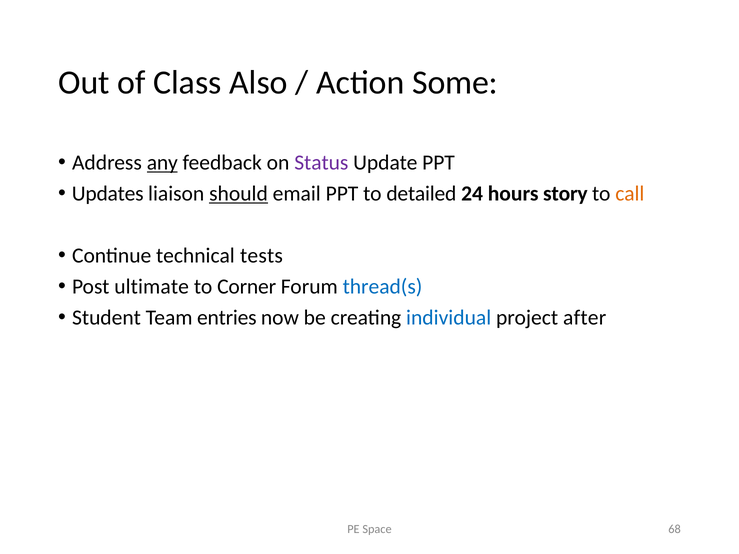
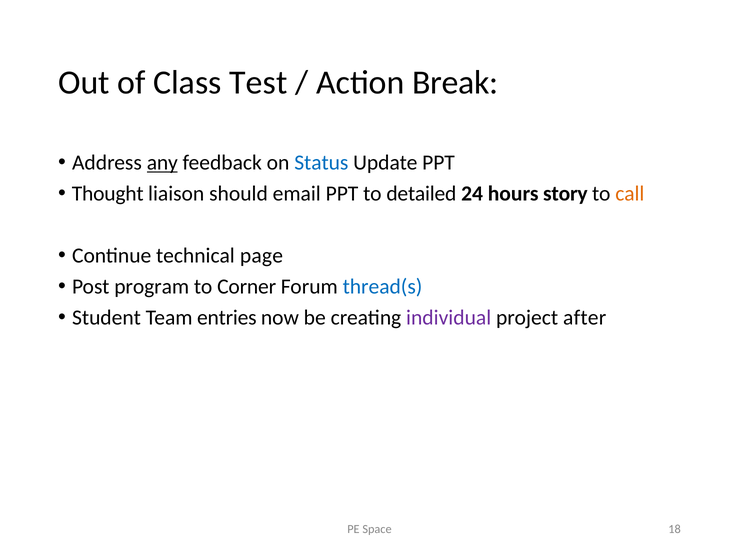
Also: Also -> Test (258, 83)
Some: Some -> Break (455, 83)
Status colour: purple -> blue (321, 163)
Updates: Updates -> Thought (108, 194)
should underline: present -> none (239, 194)
tests: tests -> page (261, 256)
ultimate: ultimate -> program (152, 287)
individual colour: blue -> purple (449, 318)
68: 68 -> 18 (675, 529)
